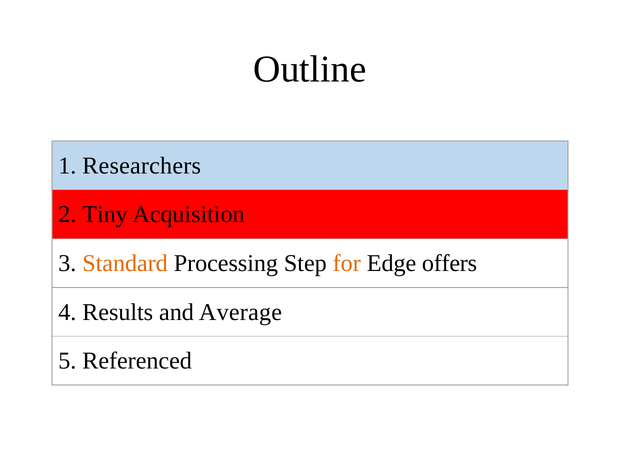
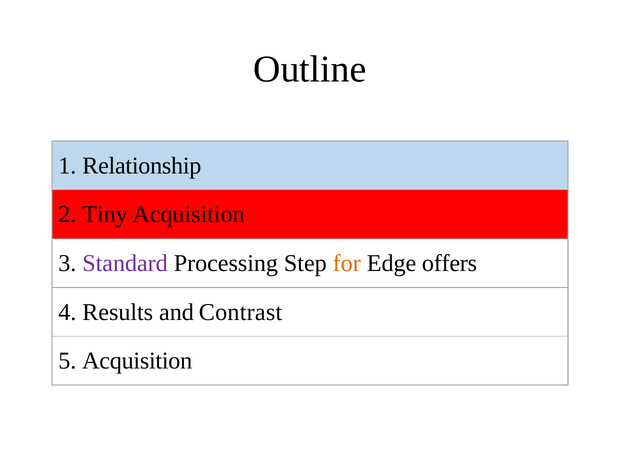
Researchers: Researchers -> Relationship (142, 166)
Standard colour: orange -> purple (125, 263)
Average: Average -> Contrast (241, 312)
5 Referenced: Referenced -> Acquisition (137, 361)
